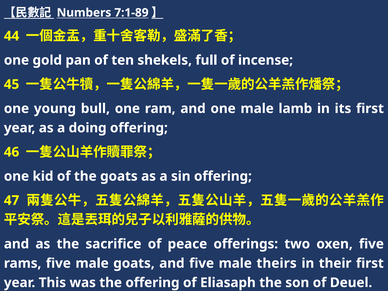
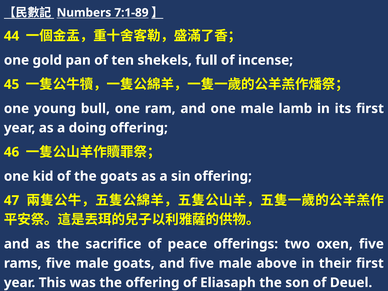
theirs: theirs -> above (277, 263)
